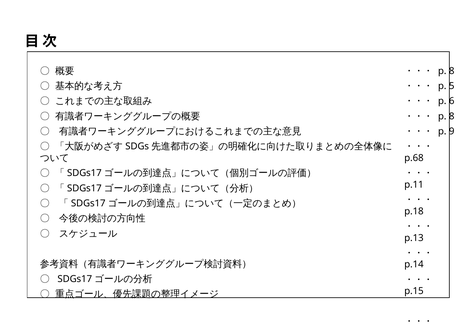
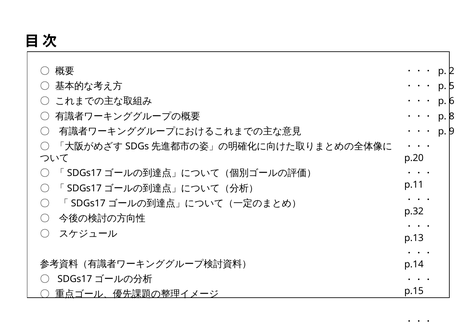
8: 8 -> 2 (452, 71)
p.68: p.68 -> p.20 (414, 158)
p.18: p.18 -> p.32 (414, 211)
